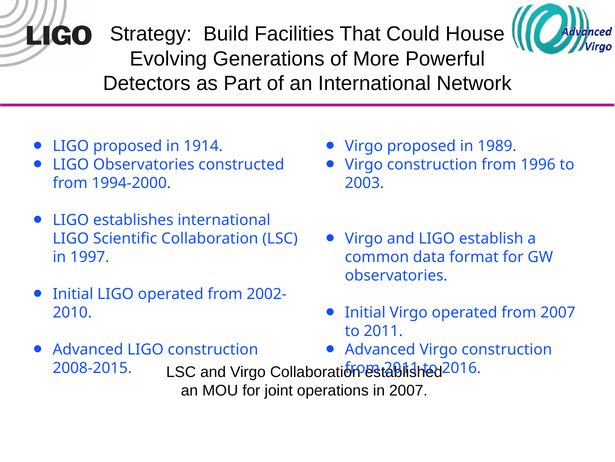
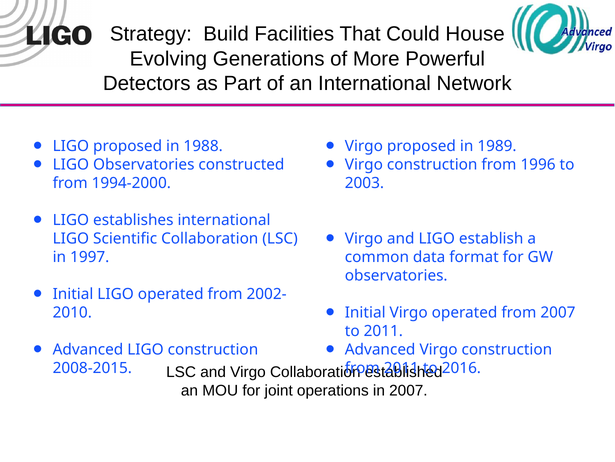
1914: 1914 -> 1988 (203, 146)
